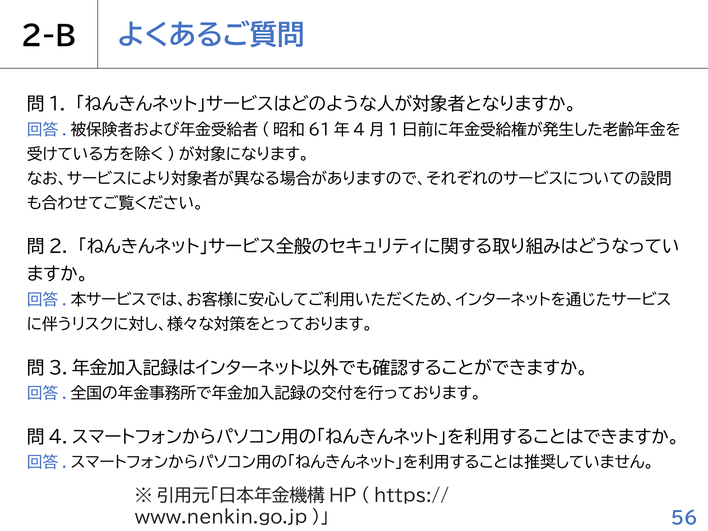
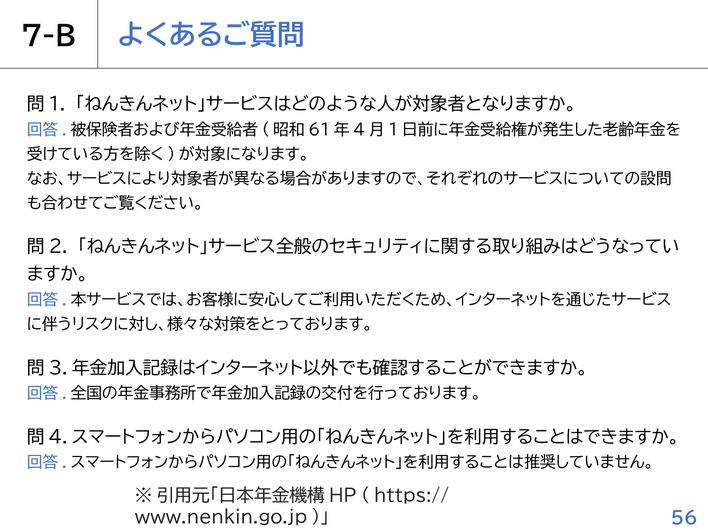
2-B: 2-B -> 7-B (49, 37)
